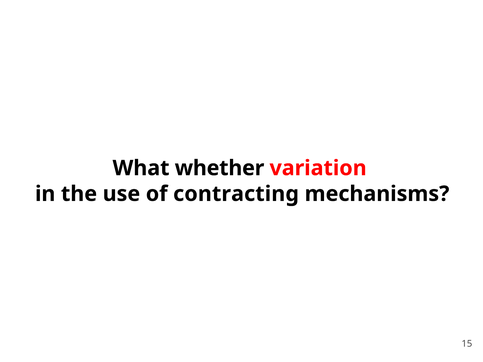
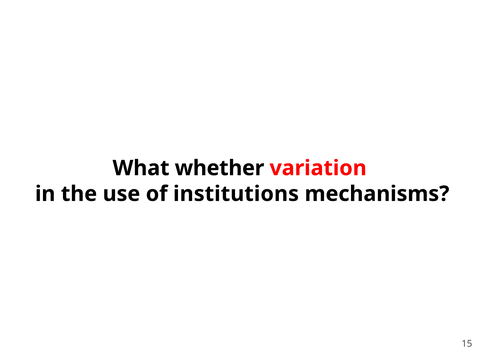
contracting: contracting -> institutions (236, 194)
